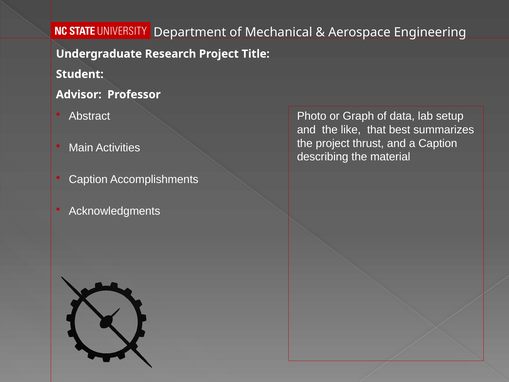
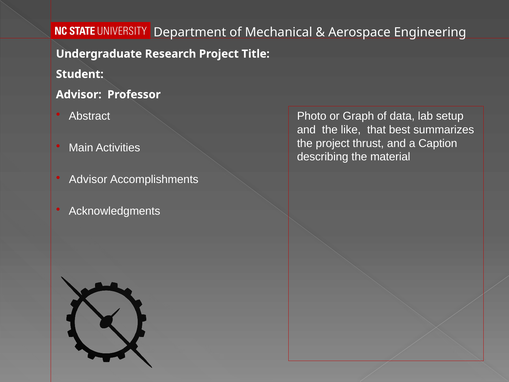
Caption: Caption -> Advisor (88, 179)
